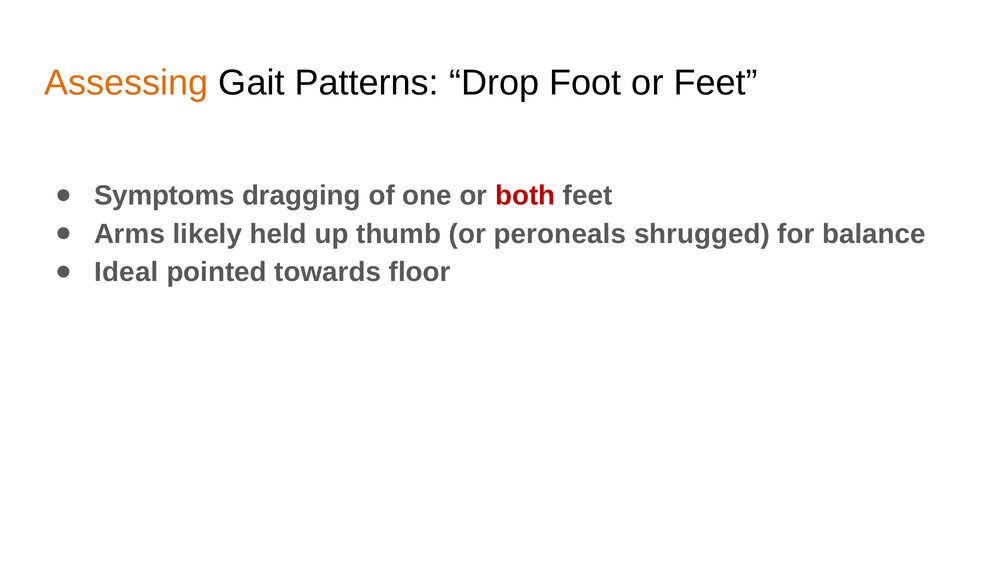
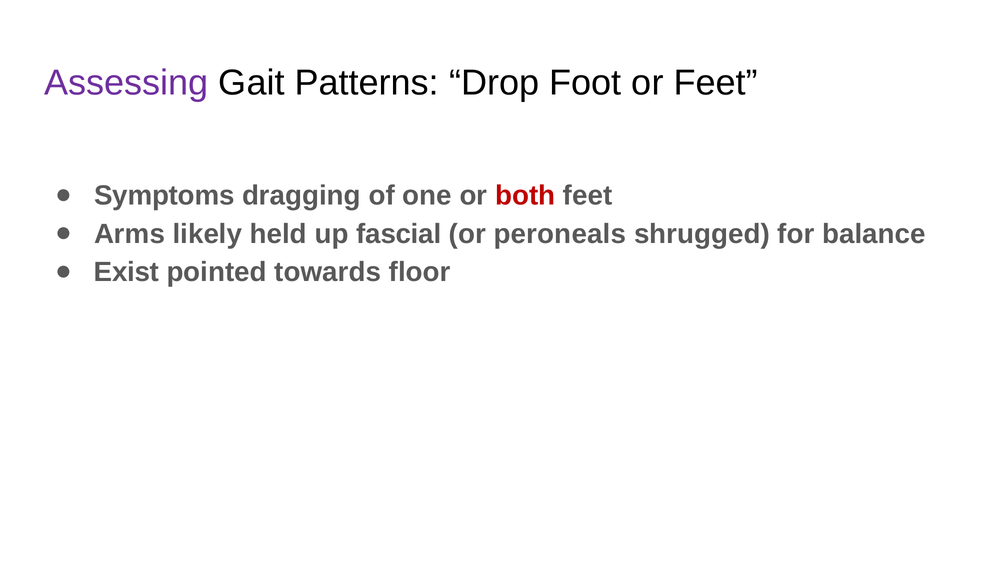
Assessing colour: orange -> purple (126, 83)
thumb: thumb -> fascial (399, 234)
Ideal: Ideal -> Exist (127, 272)
